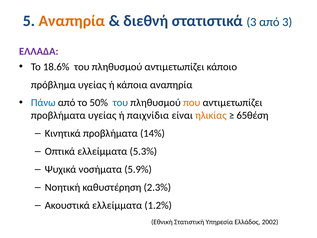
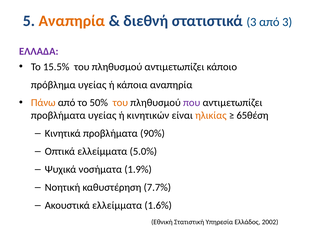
18.6%: 18.6% -> 15.5% (56, 67)
Πάνω colour: blue -> orange (43, 103)
του colour: blue -> orange (120, 103)
που colour: orange -> purple (192, 103)
παιχνίδια: παιχνίδια -> κινητικών (148, 115)
14%: 14% -> 90% (152, 133)
5.3%: 5.3% -> 5.0% (143, 151)
5.9%: 5.9% -> 1.9% (138, 169)
2.3%: 2.3% -> 7.7% (157, 187)
1.2%: 1.2% -> 1.6% (158, 205)
